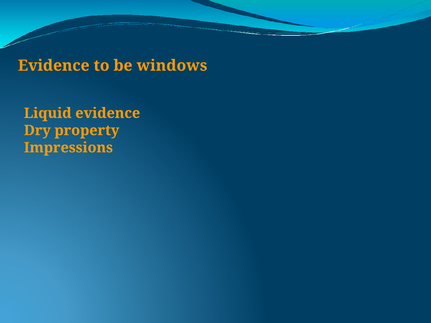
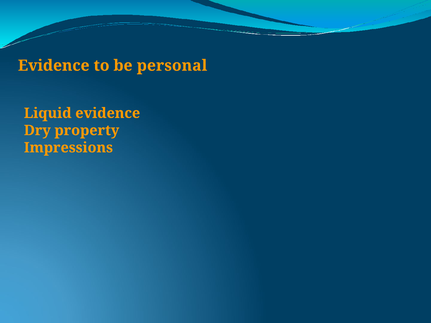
windows: windows -> personal (172, 66)
